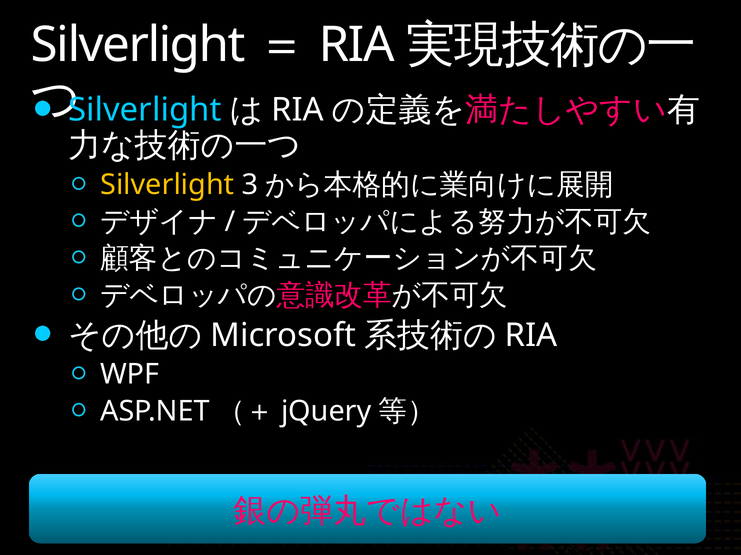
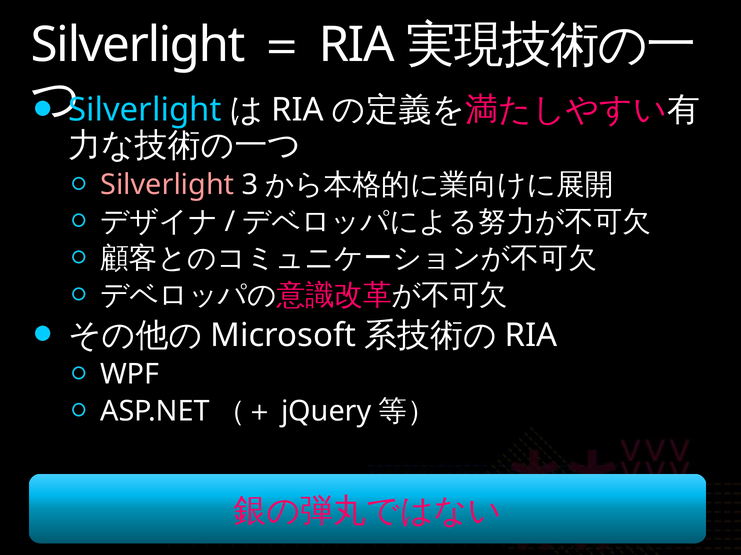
Silverlight colour: yellow -> pink (167, 185)
